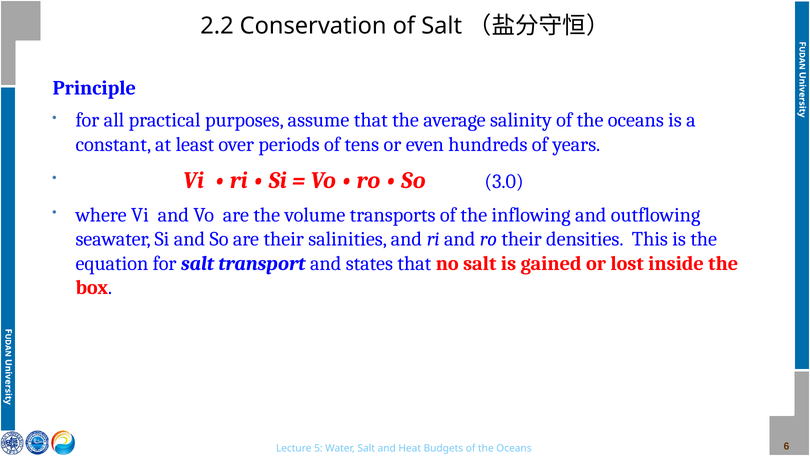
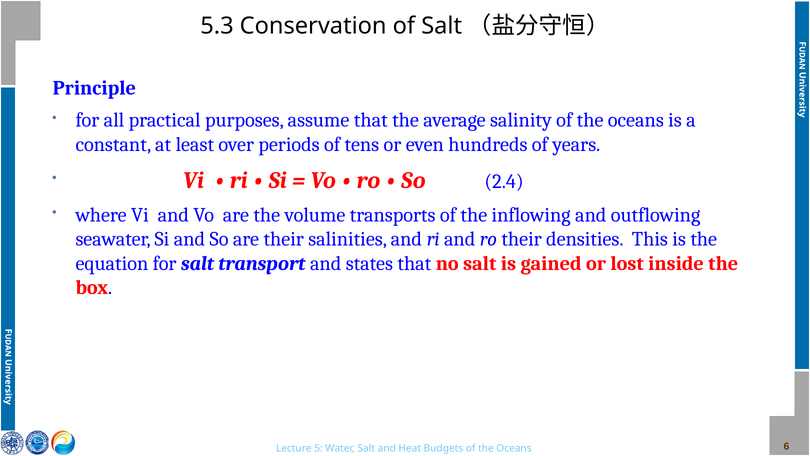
2.2: 2.2 -> 5.3 (217, 26)
3.0: 3.0 -> 2.4 (504, 182)
